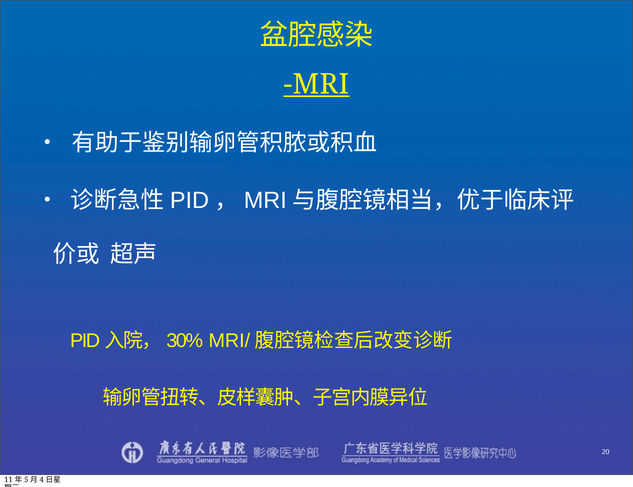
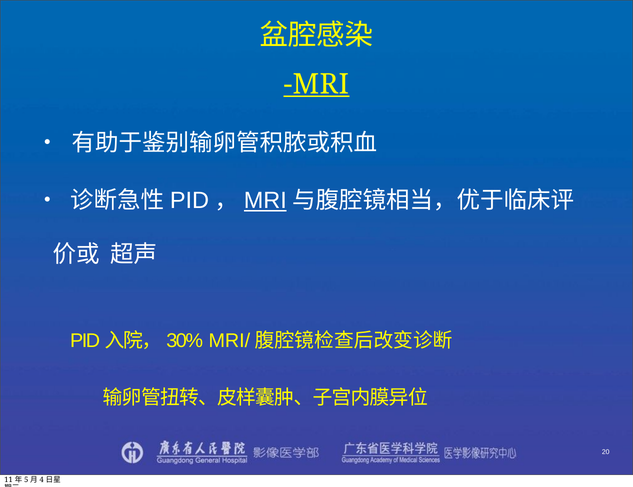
MRI underline: none -> present (265, 201)
